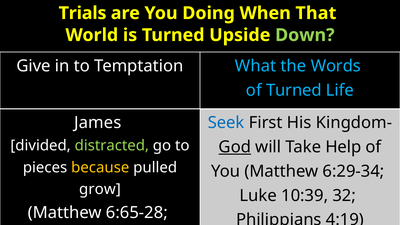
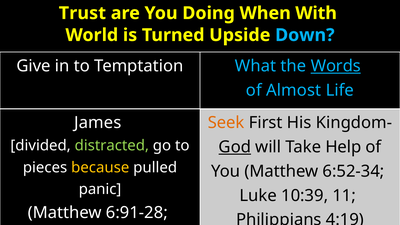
Trials: Trials -> Trust (82, 13)
That: That -> With (316, 13)
Down colour: light green -> light blue (305, 35)
Words underline: none -> present (336, 66)
of Turned: Turned -> Almost (294, 90)
Seek colour: blue -> orange (226, 123)
6:29-34: 6:29-34 -> 6:52-34 (354, 171)
grow: grow -> panic (100, 189)
32: 32 -> 11 (344, 196)
6:65-28: 6:65-28 -> 6:91-28 (137, 213)
